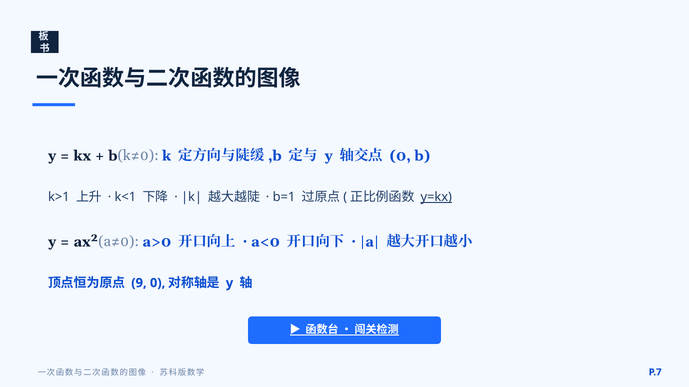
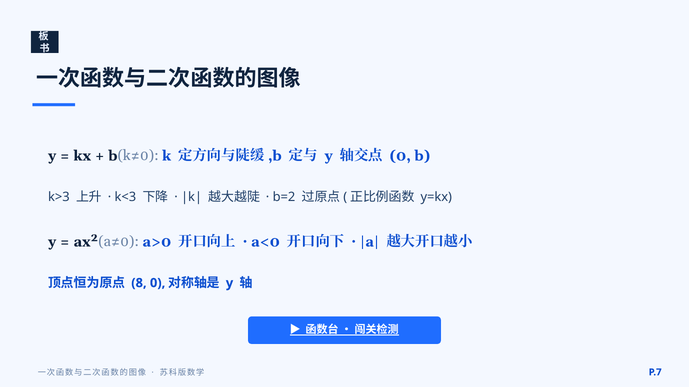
k>1: k>1 -> k>3 (59, 197)
k<1: k<1 -> k<3 (125, 197)
b=1: b=1 -> b=2 (284, 197)
y=kx underline: present -> none (436, 197)
9: 9 -> 8 (139, 283)
